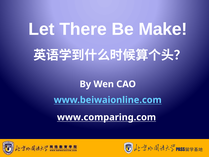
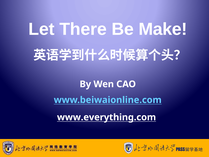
www.comparing.com: www.comparing.com -> www.everything.com (107, 117)
